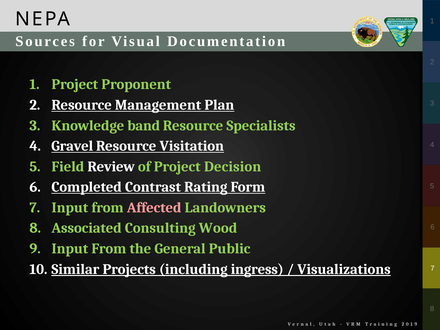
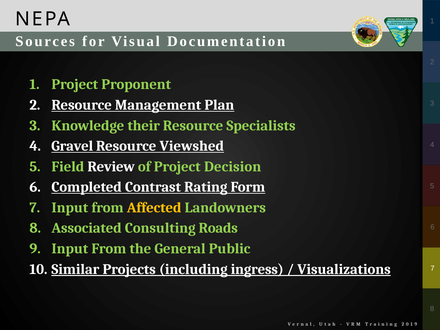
band: band -> their (144, 126)
Visitation: Visitation -> Viewshed (192, 146)
Affected colour: pink -> yellow (154, 208)
Wood: Wood -> Roads (218, 228)
